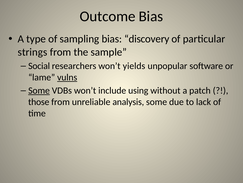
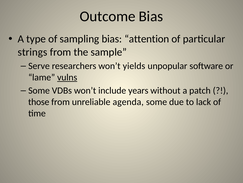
discovery: discovery -> attention (147, 39)
Social: Social -> Serve (39, 66)
Some underline: present -> none (39, 90)
using: using -> years (138, 90)
analysis: analysis -> agenda (128, 102)
